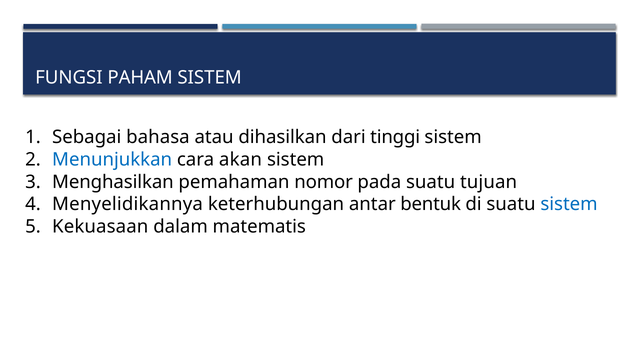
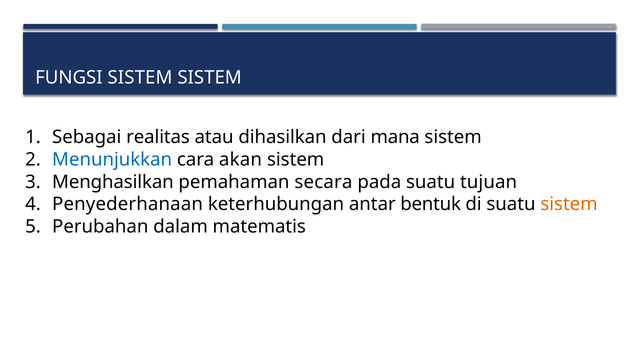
FUNGSI PAHAM: PAHAM -> SISTEM (140, 78)
bahasa: bahasa -> realitas (158, 137)
tinggi: tinggi -> mana (395, 137)
nomor: nomor -> secara (323, 182)
Menyelidikannya: Menyelidikannya -> Penyederhanaan (128, 205)
sistem colour: blue -> orange (569, 205)
Kekuasaan: Kekuasaan -> Perubahan (100, 227)
